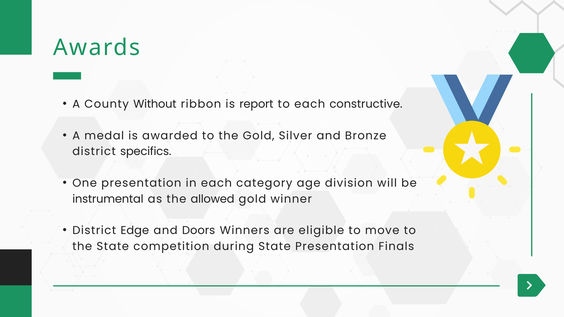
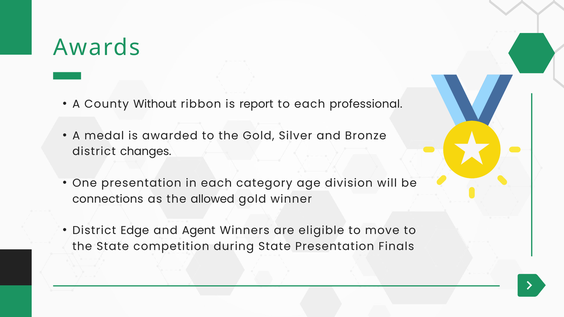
constructive: constructive -> professional (366, 104)
specifics: specifics -> changes (146, 152)
instrumental: instrumental -> connections (108, 199)
Doors: Doors -> Agent (199, 231)
